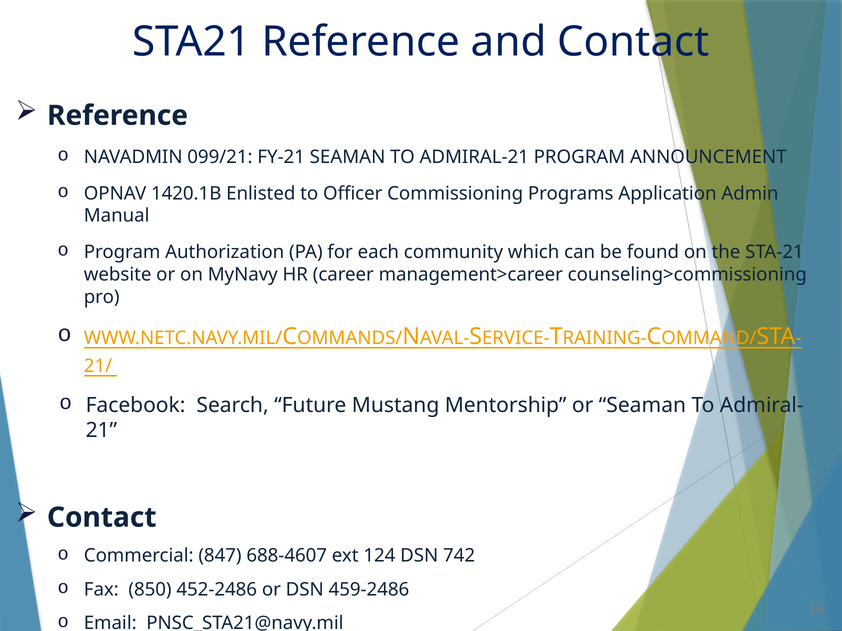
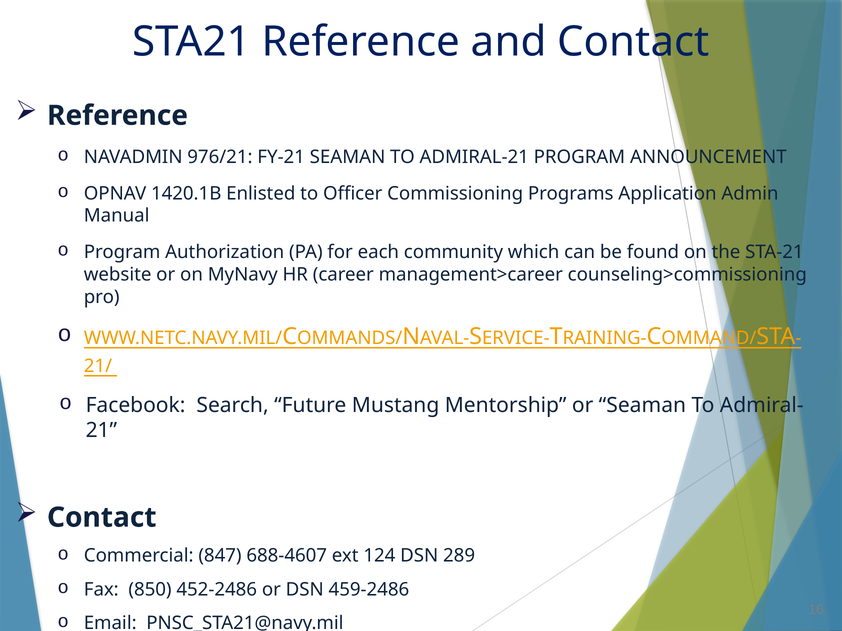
099/21: 099/21 -> 976/21 (220, 157)
742: 742 -> 289 (459, 556)
